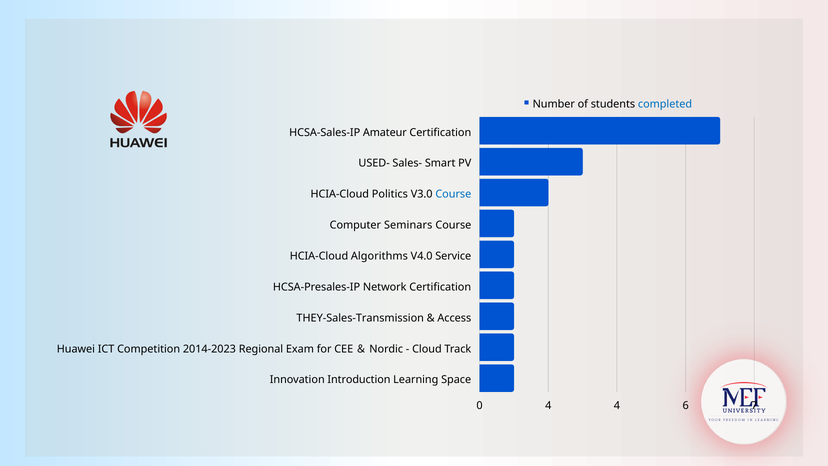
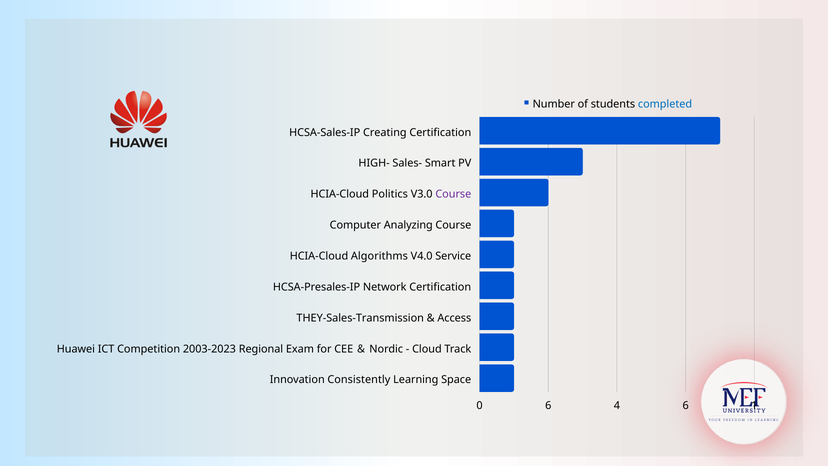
Amateur: Amateur -> Creating (385, 132)
USED-: USED- -> HIGH- (374, 163)
Course colour: blue -> purple (453, 194)
Seminars: Seminars -> Analyzing (408, 225)
2014-2023: 2014-2023 -> 2003-2023 (209, 349)
Introduction: Introduction -> Consistently (359, 380)
0 4: 4 -> 6 (548, 405)
7: 7 -> 1 (754, 405)
